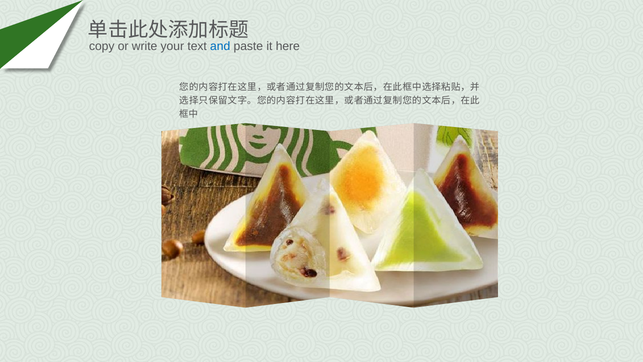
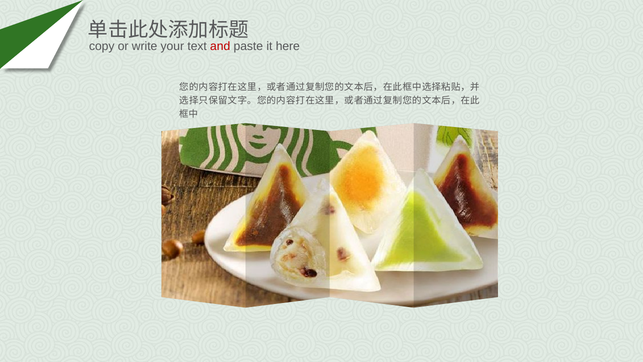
and colour: blue -> red (220, 46)
